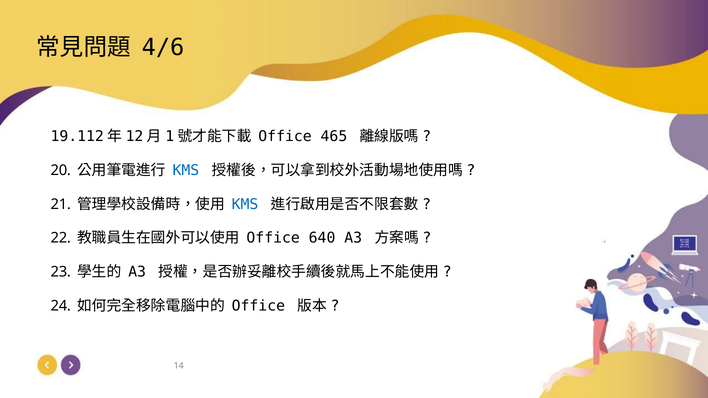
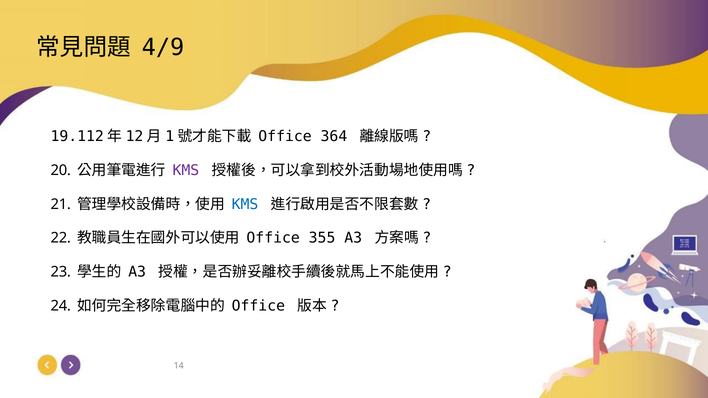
4/6: 4/6 -> 4/9 (163, 47)
465: 465 -> 364 (334, 136)
KMS colour: blue -> purple (186, 170)
640: 640 -> 355 (322, 238)
